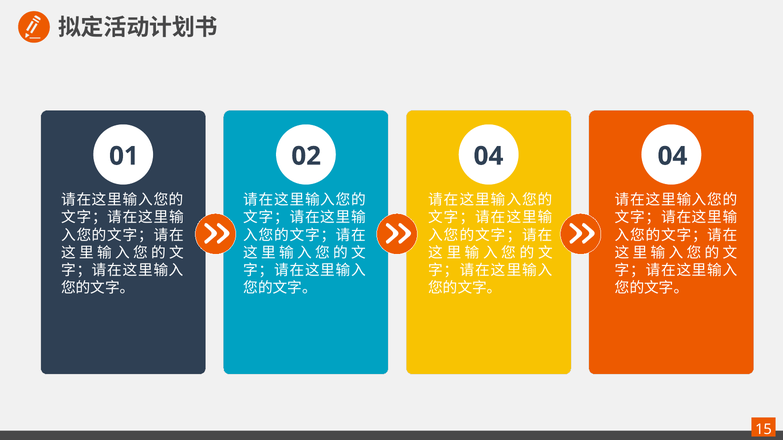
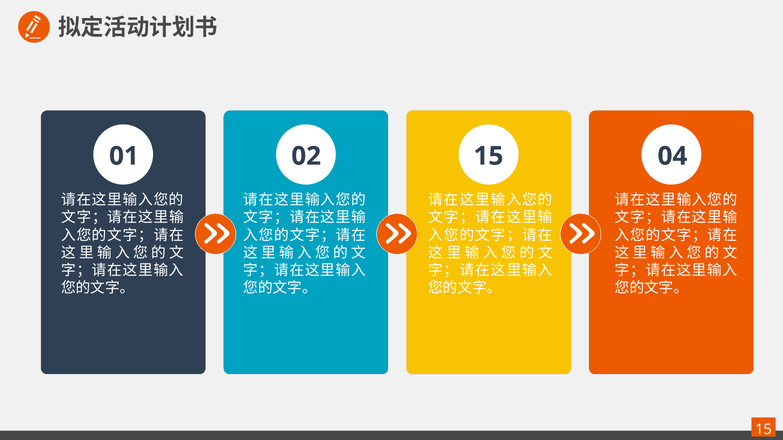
02 04: 04 -> 15 (488, 156)
